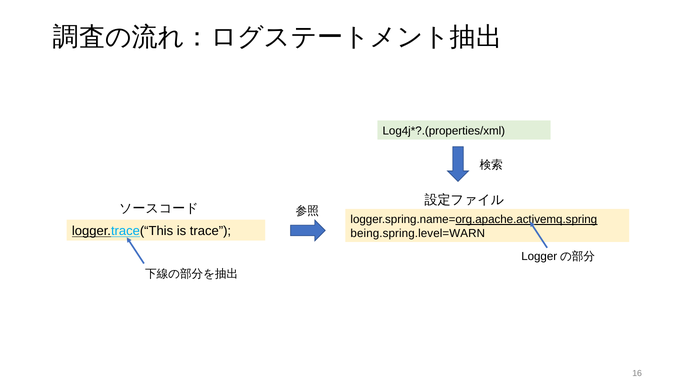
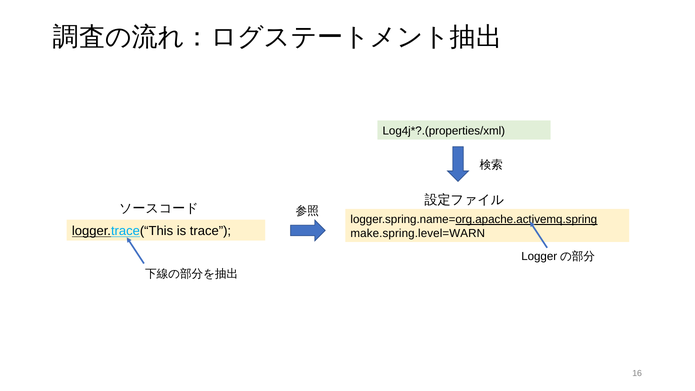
being.spring.level=WARN: being.spring.level=WARN -> make.spring.level=WARN (418, 233)
